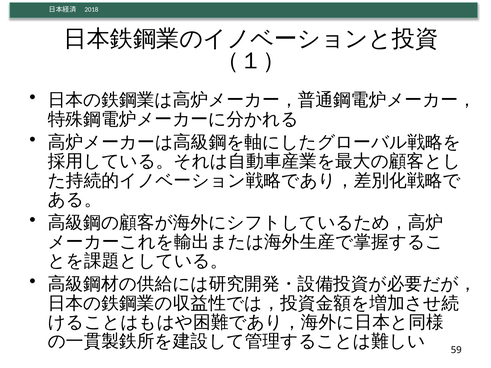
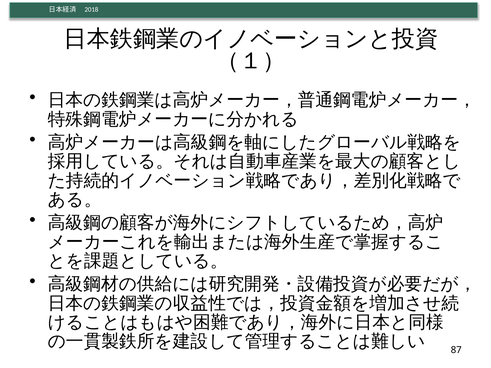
59: 59 -> 87 (456, 350)
